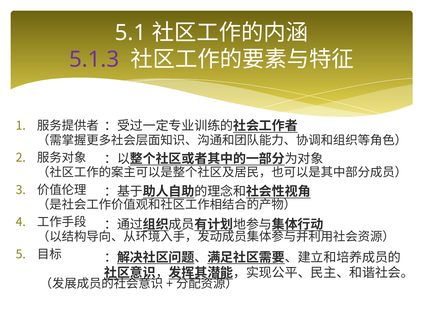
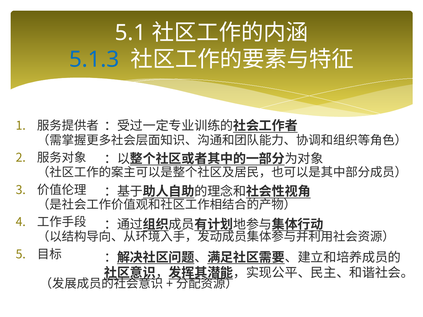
5.1.3 colour: purple -> blue (94, 60)
